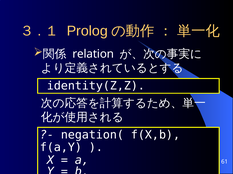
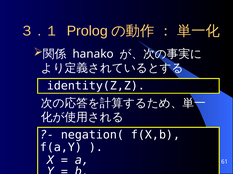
relation: relation -> hanako (93, 54)
